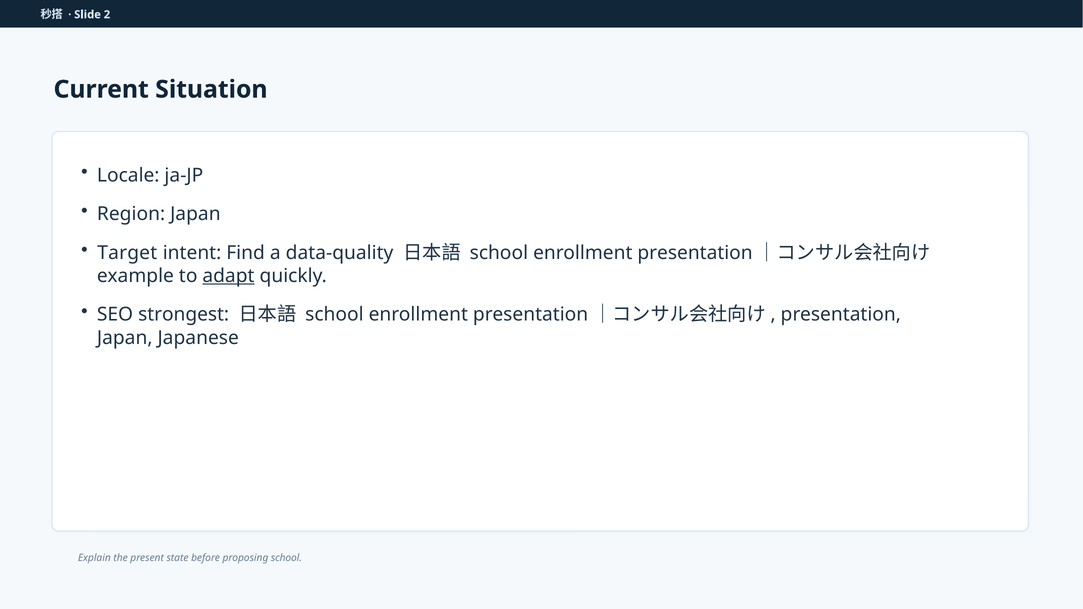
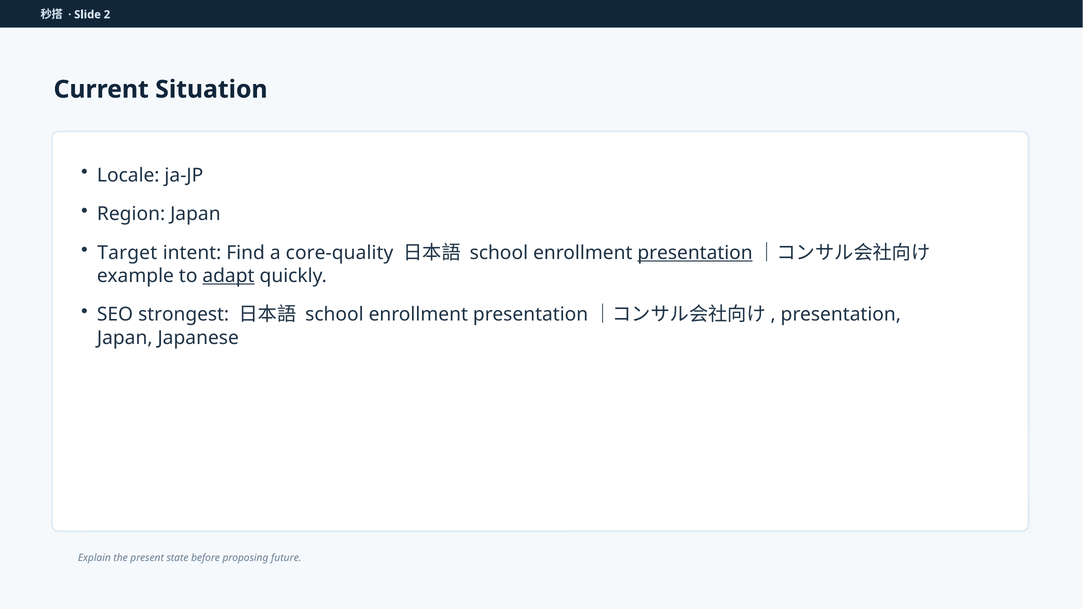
data-quality: data-quality -> core-quality (340, 253)
presentation underline: none -> present (695, 253)
proposing school: school -> future (286, 558)
